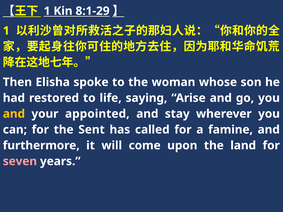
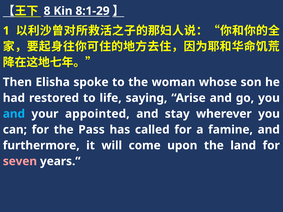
1: 1 -> 8 (47, 11)
and colour: yellow -> light blue (14, 114)
Sent: Sent -> Pass (92, 130)
